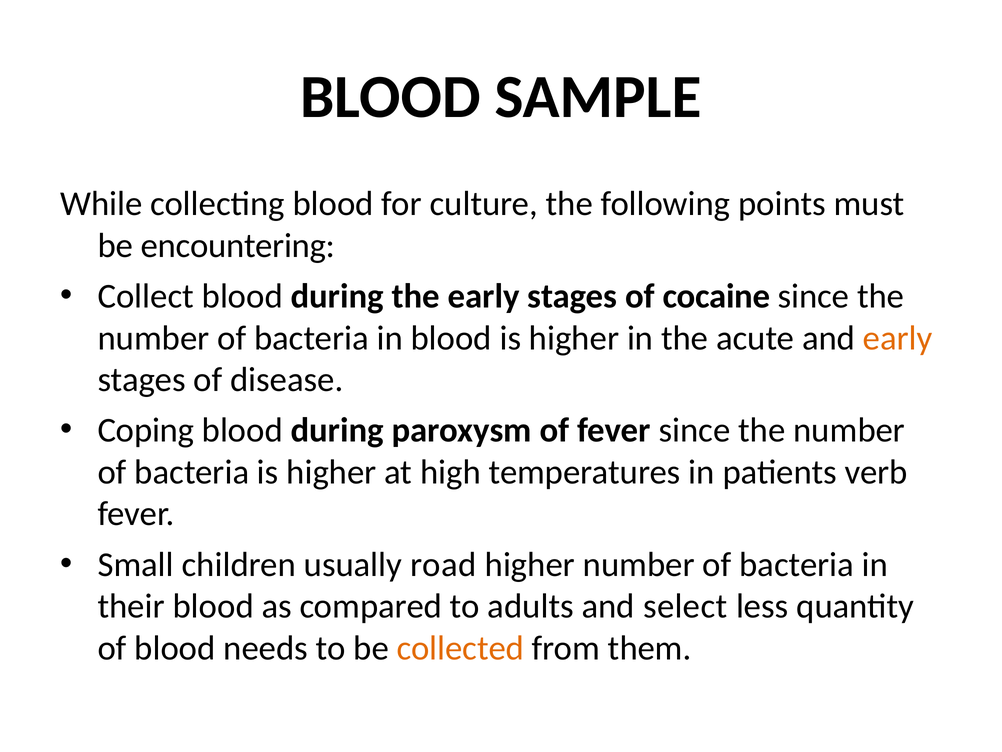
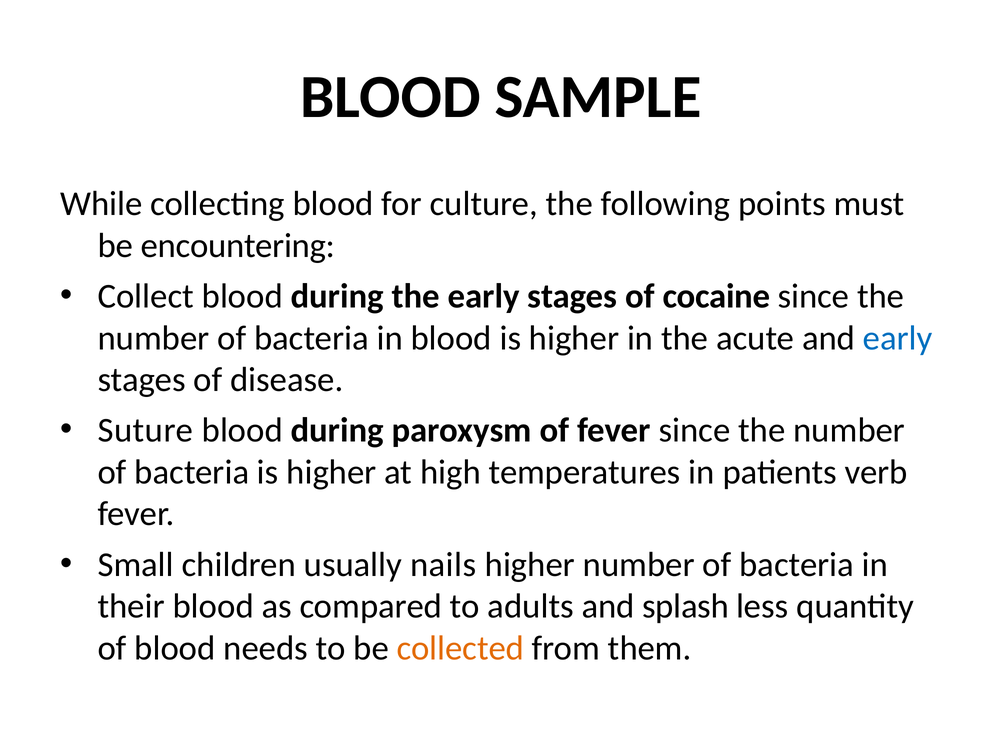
early colour: orange -> blue (898, 338)
Coping: Coping -> Suture (146, 430)
road: road -> nails (443, 564)
select: select -> splash (686, 606)
